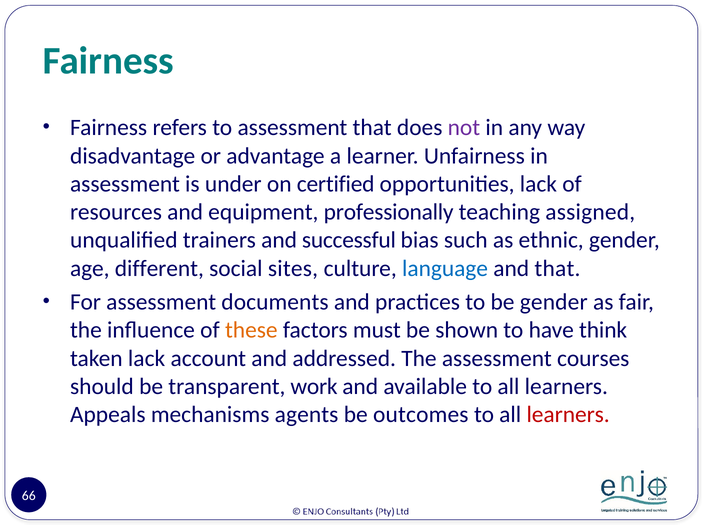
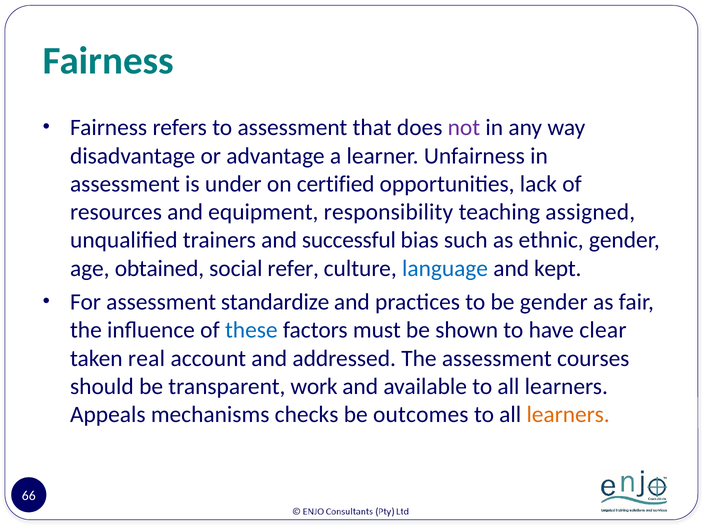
professionally: professionally -> responsibility (388, 212)
different: different -> obtained (159, 268)
sites: sites -> refer (293, 268)
and that: that -> kept (558, 268)
documents: documents -> standardize (275, 302)
these colour: orange -> blue (251, 330)
think: think -> clear (603, 330)
taken lack: lack -> real (146, 358)
agents: agents -> checks (307, 415)
learners colour: red -> orange (568, 415)
